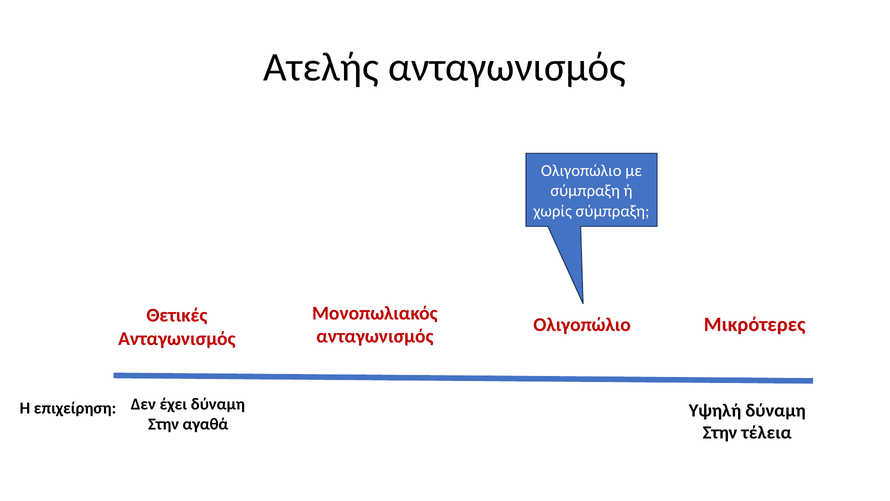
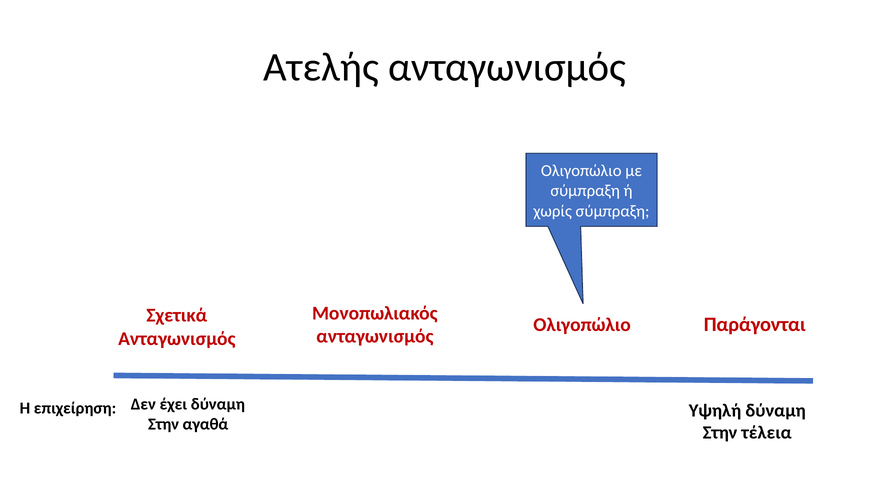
Θετικές: Θετικές -> Σχετικά (177, 315)
Μικρότερες: Μικρότερες -> Παράγονται (755, 324)
